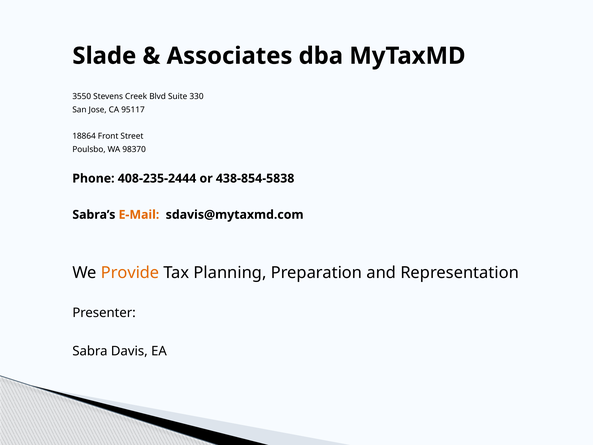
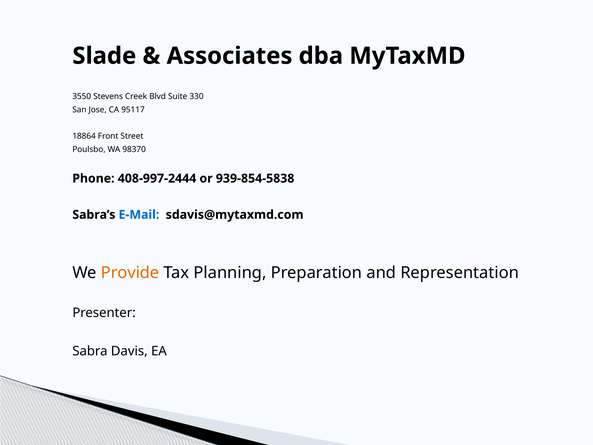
408-235-2444: 408-235-2444 -> 408-997-2444 (157, 178)
438-854-5838: 438-854-5838 -> 939-854-5838 (255, 178)
E-Mail colour: orange -> blue (139, 215)
